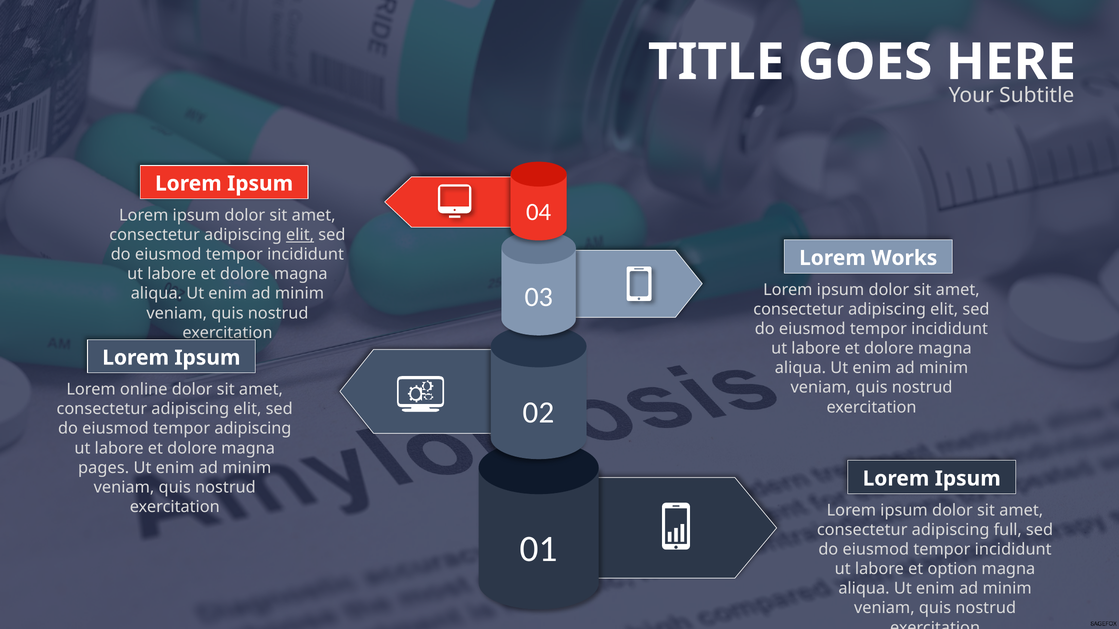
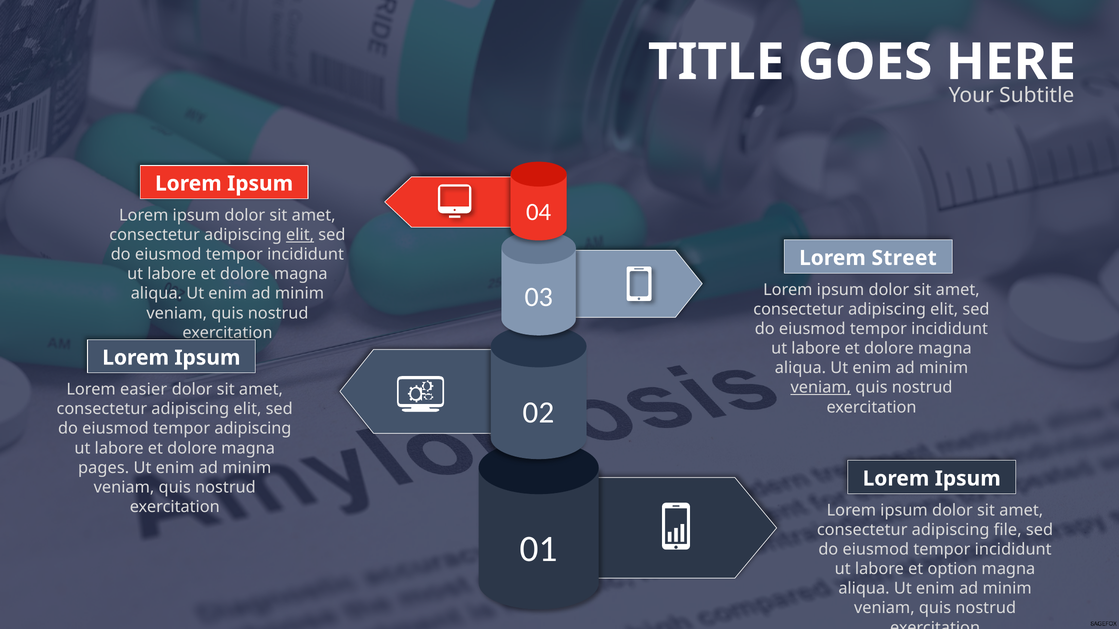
Works: Works -> Street (904, 258)
veniam underline: none -> present (821, 388)
online: online -> easier (144, 390)
full: full -> file (1008, 530)
